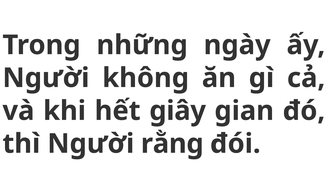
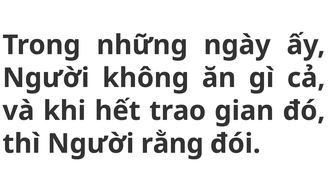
giây: giây -> trao (178, 111)
